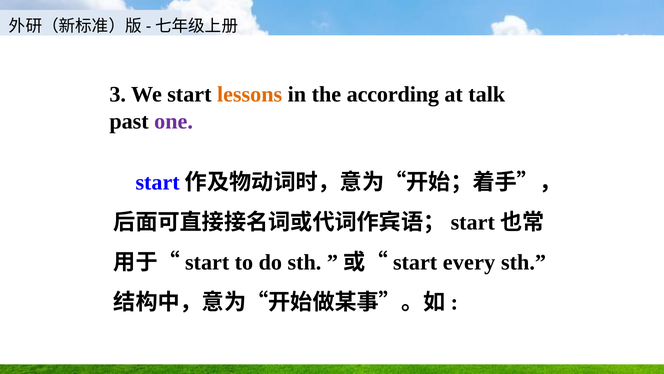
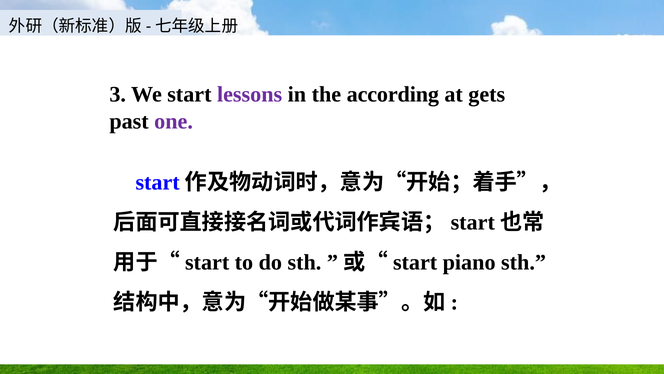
lessons colour: orange -> purple (250, 95)
talk: talk -> gets (487, 95)
every: every -> piano (469, 262)
